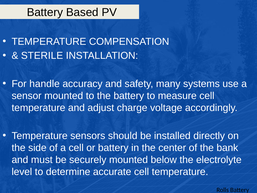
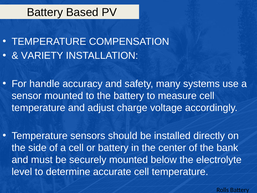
STERILE: STERILE -> VARIETY (42, 56)
